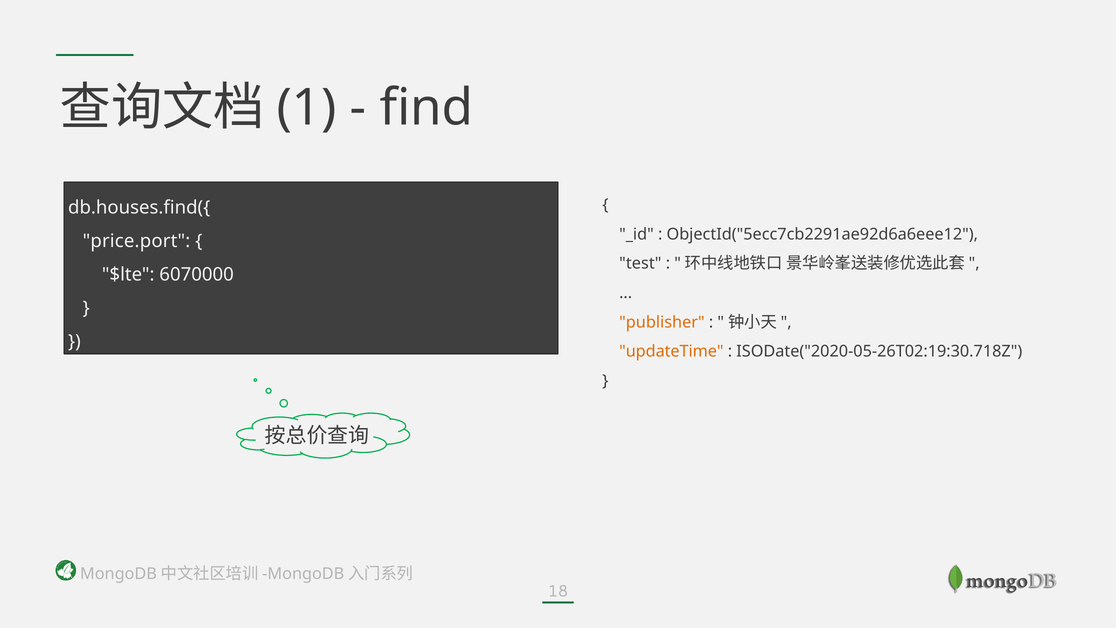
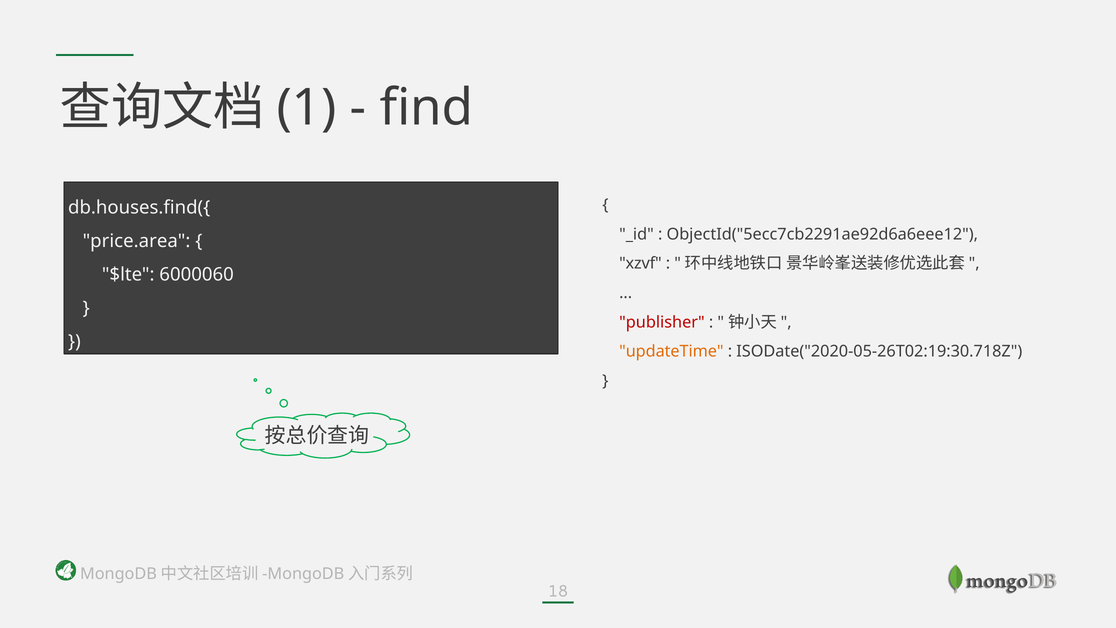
price.port: price.port -> price.area (137, 241)
test: test -> xzvf (640, 263)
6070000: 6070000 -> 6000060 (197, 275)
publisher colour: orange -> red (662, 322)
